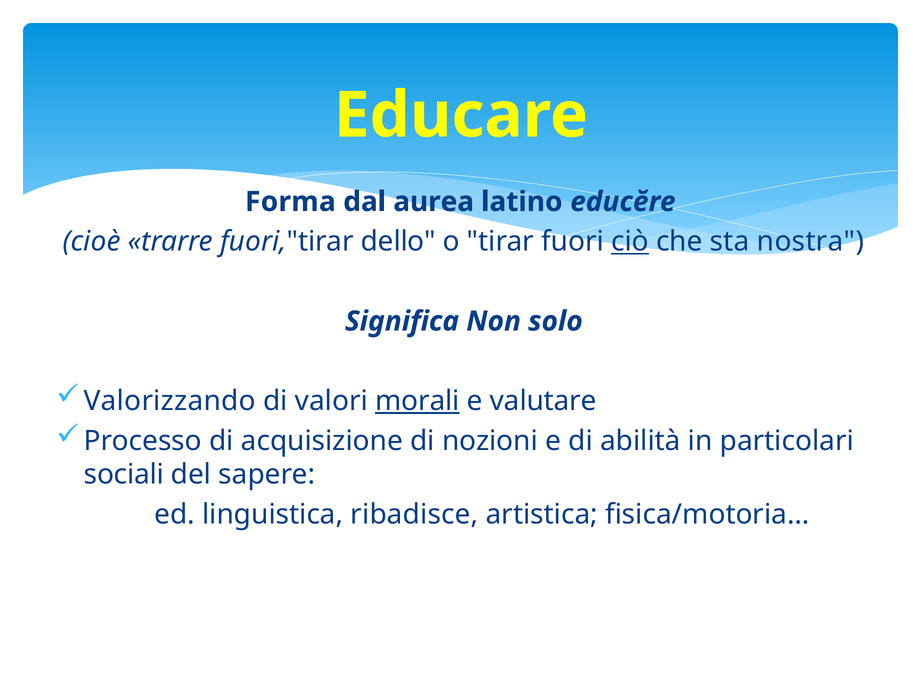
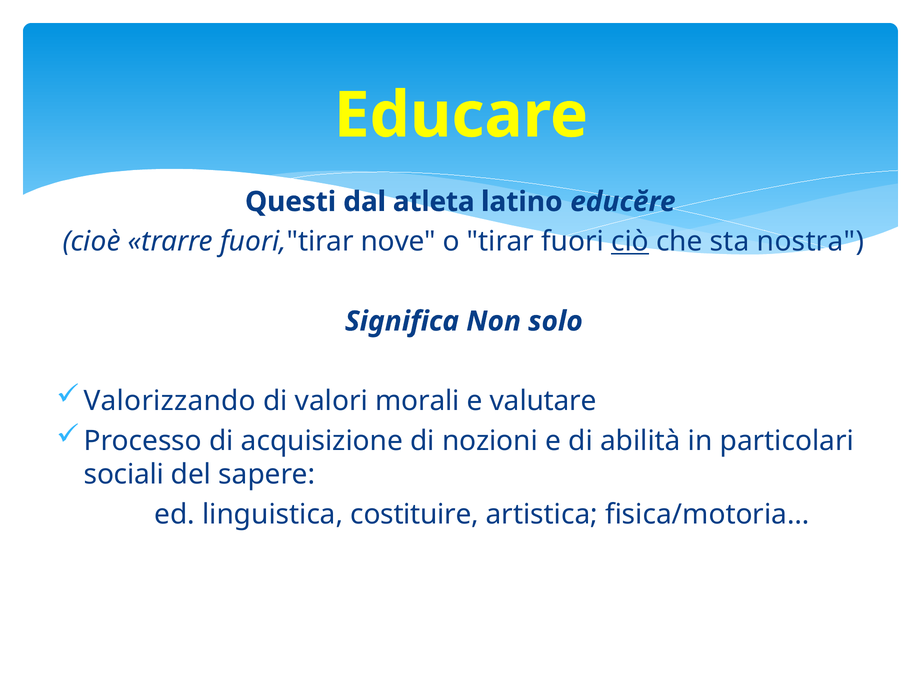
Forma: Forma -> Questi (291, 202)
aurea: aurea -> atleta (434, 202)
dello: dello -> nove (398, 242)
morali underline: present -> none (417, 401)
ribadisce: ribadisce -> costituire (415, 514)
